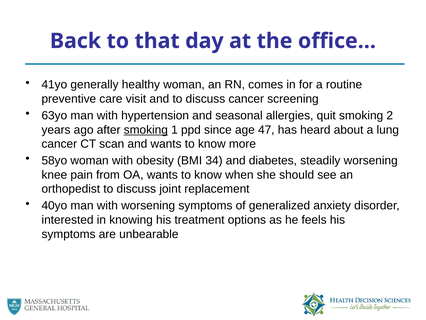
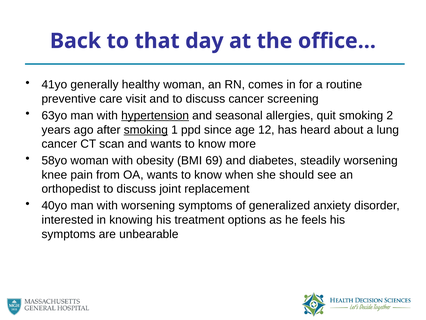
hypertension underline: none -> present (155, 115)
47: 47 -> 12 (266, 130)
34: 34 -> 69 (214, 160)
